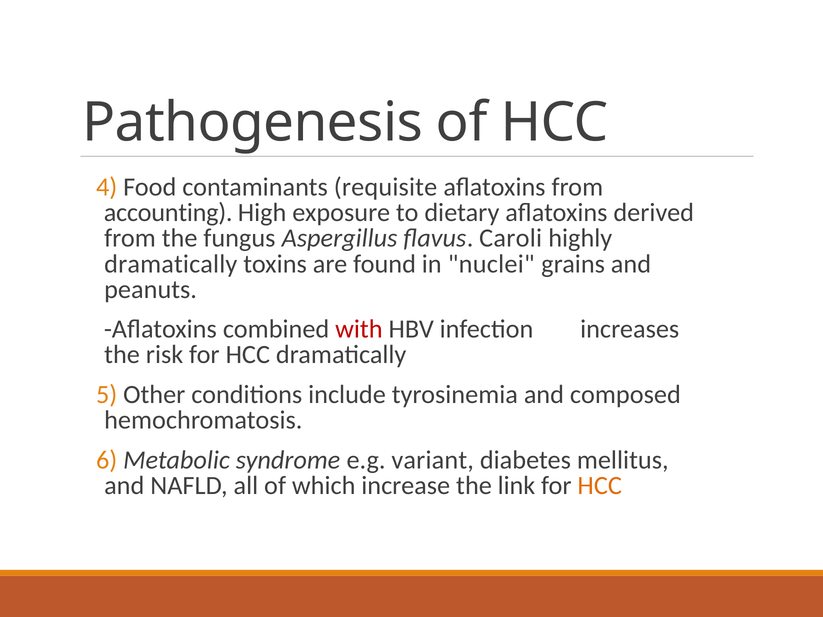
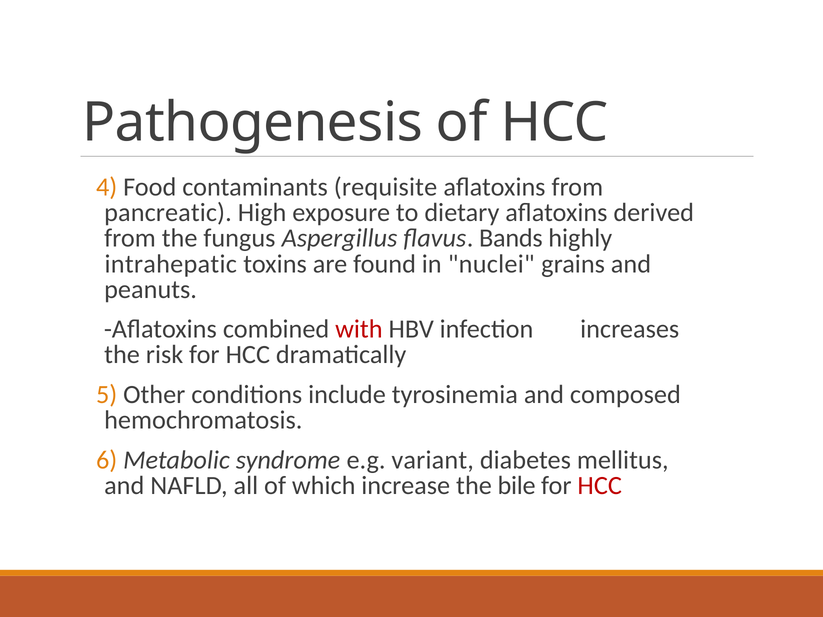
accounting: accounting -> pancreatic (168, 213)
Caroli: Caroli -> Bands (511, 238)
dramatically: dramatically -> intrahepatic (171, 264)
link: link -> bile (517, 486)
HCC colour: orange -> red (600, 486)
